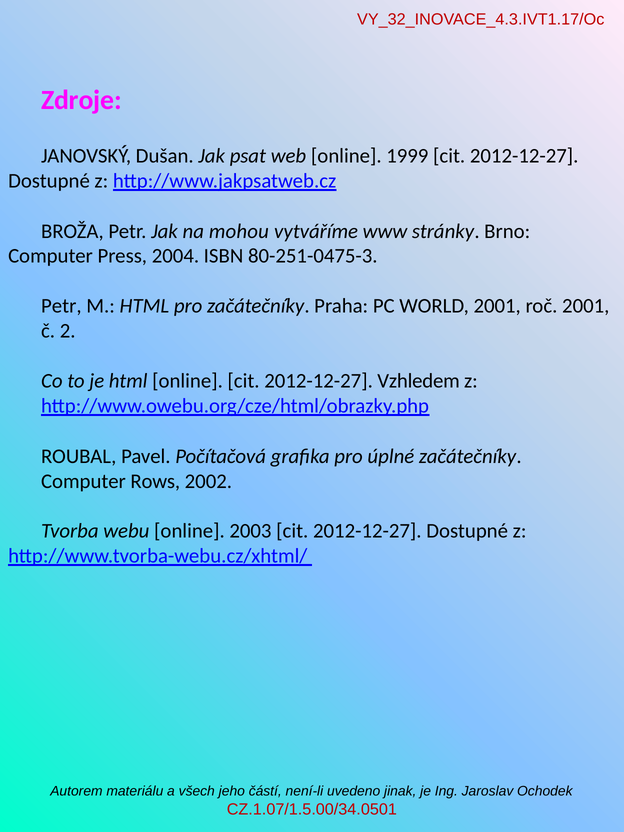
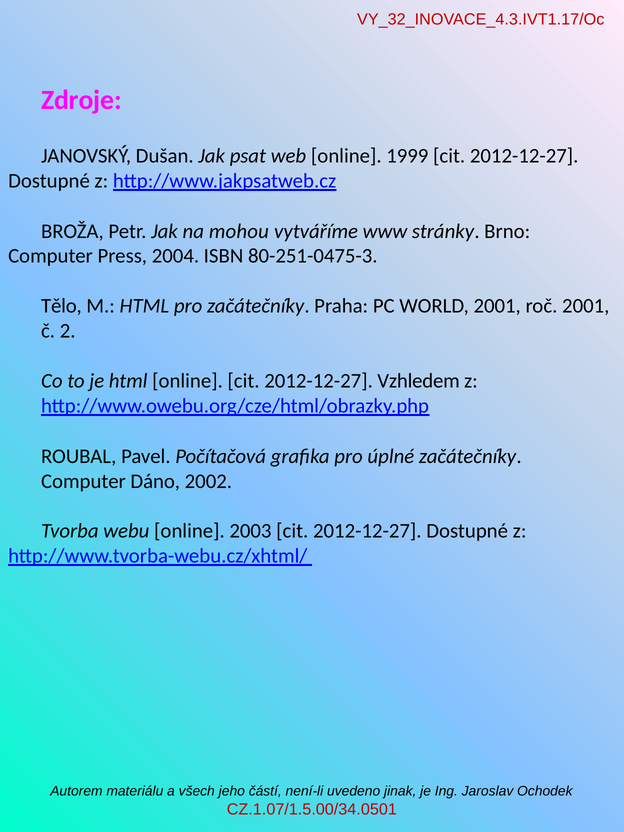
Petr: Petr -> Tělo (61, 306)
Rows: Rows -> Dáno (155, 481)
